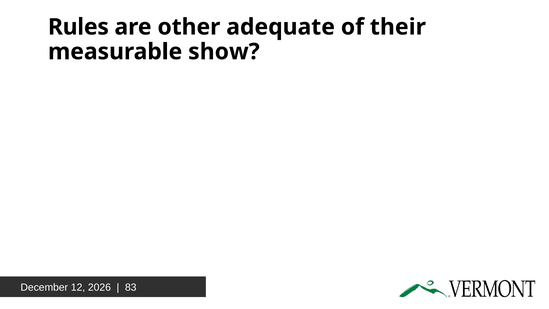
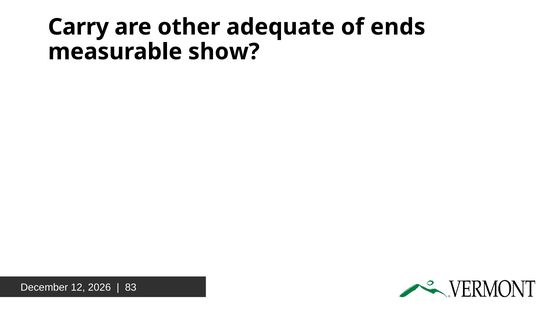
Rules: Rules -> Carry (78, 27)
their: their -> ends (398, 27)
